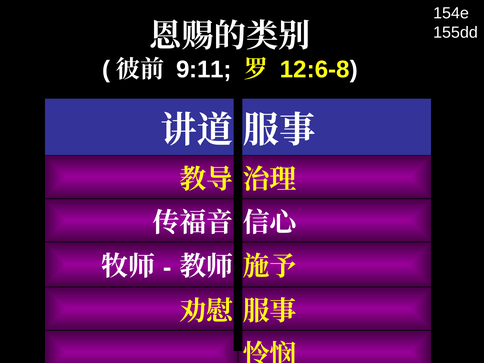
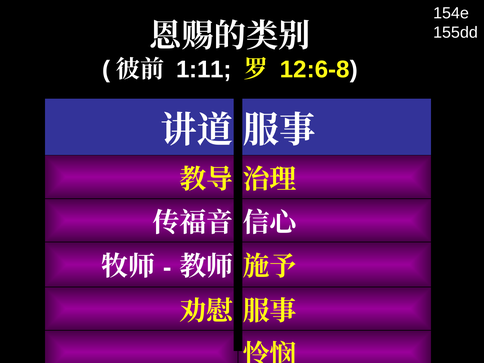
9:11: 9:11 -> 1:11 (204, 69)
